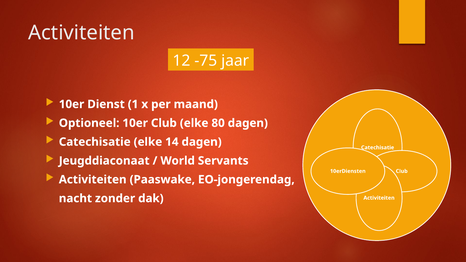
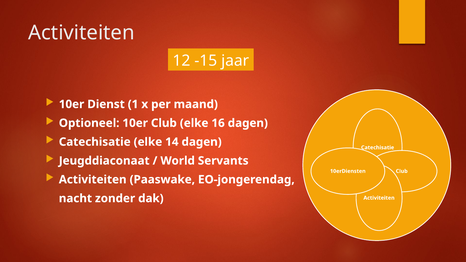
-75: -75 -> -15 (206, 61)
80: 80 -> 16 (218, 123)
